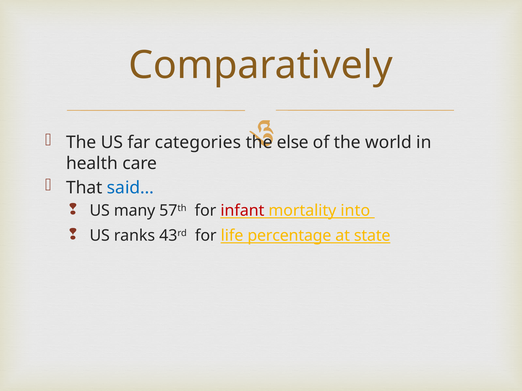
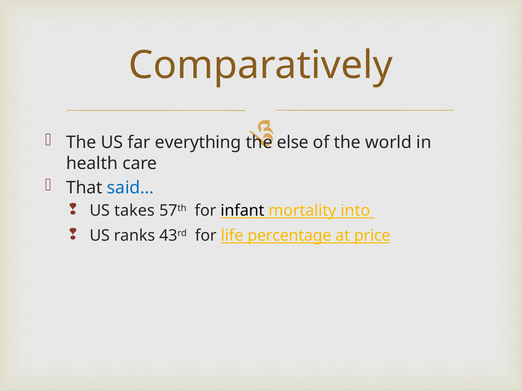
categories: categories -> everything (198, 143)
many: many -> takes (134, 211)
infant colour: red -> black (242, 211)
state: state -> price (372, 236)
